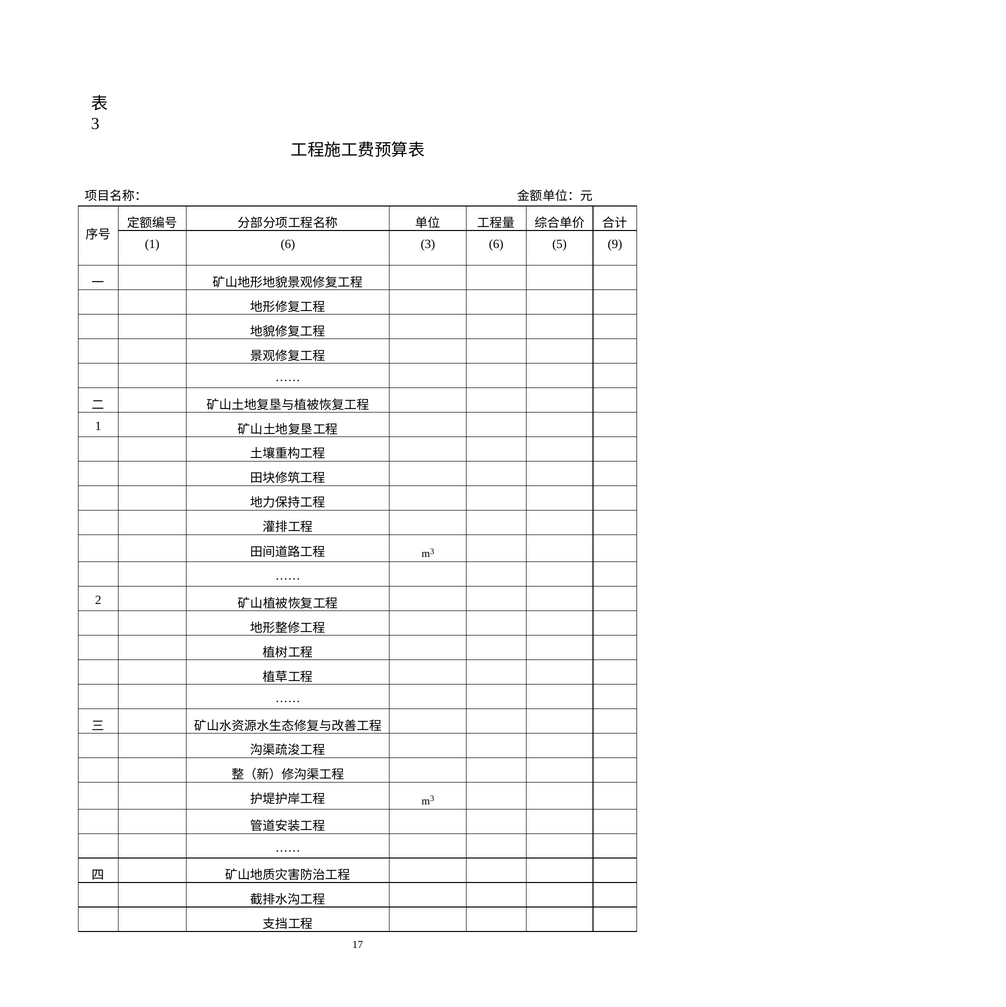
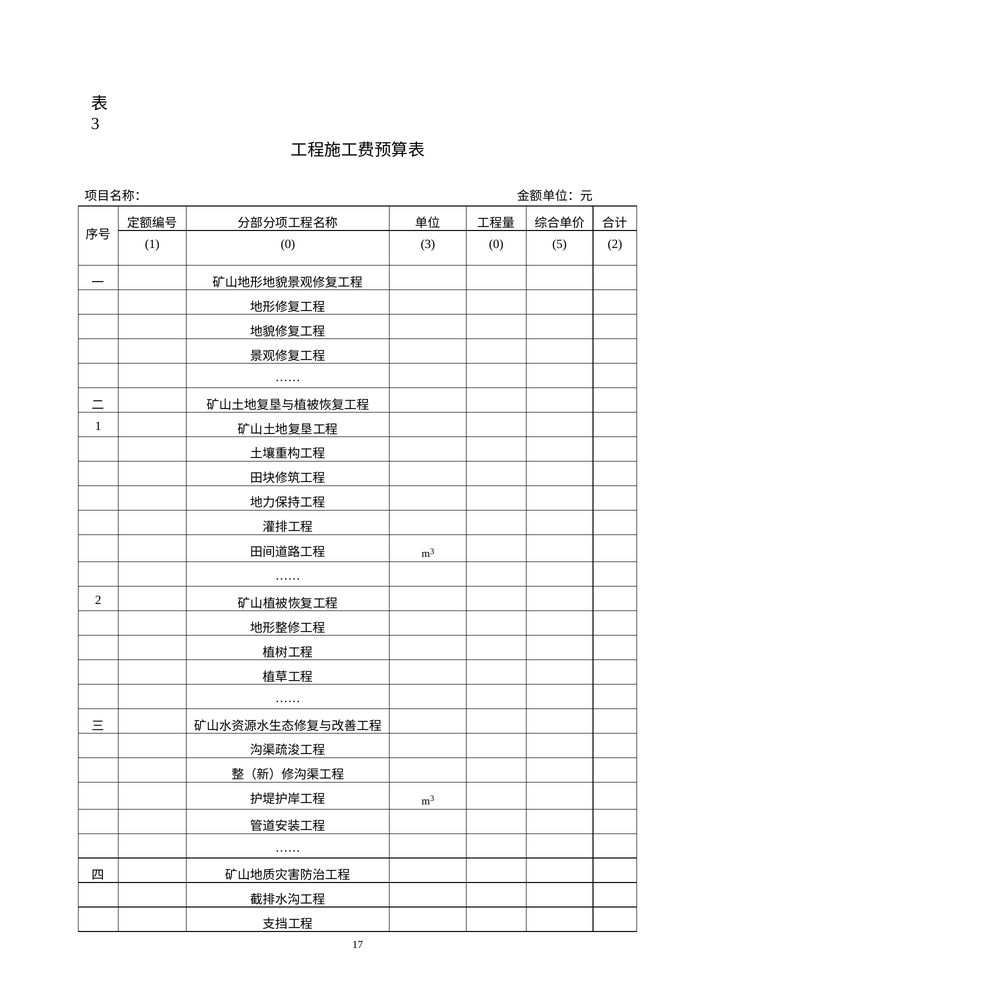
1 6: 6 -> 0 (288, 244)
3 6: 6 -> 0 (496, 244)
5 9: 9 -> 2 (615, 244)
